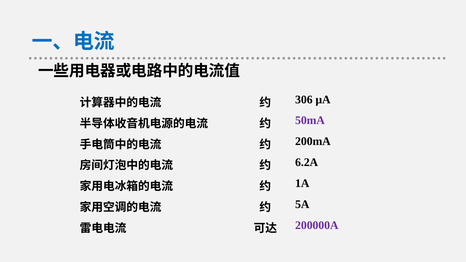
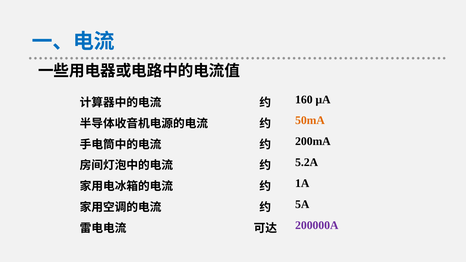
306: 306 -> 160 (304, 100)
50mA colour: purple -> orange (310, 121)
6.2A: 6.2A -> 5.2A (307, 162)
